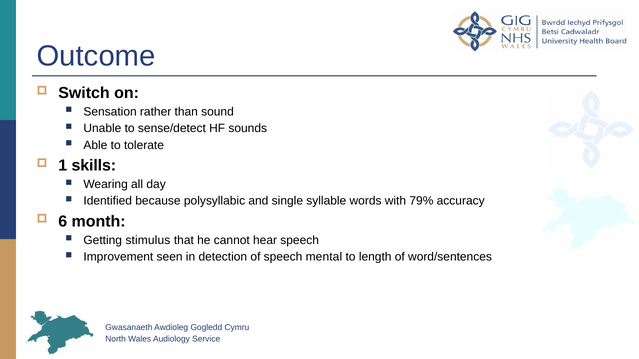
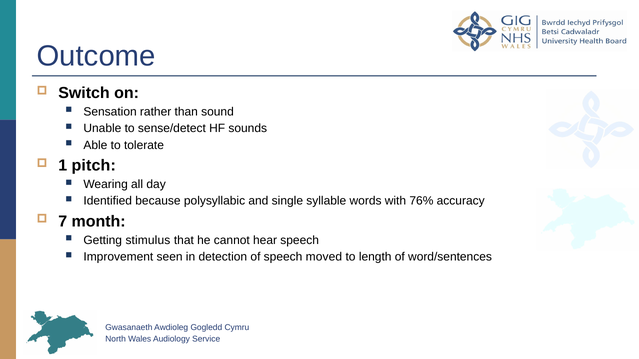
skills: skills -> pitch (94, 166)
79%: 79% -> 76% (421, 201)
6: 6 -> 7 (63, 222)
mental: mental -> moved (324, 257)
